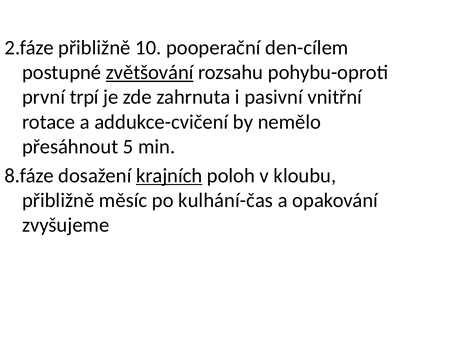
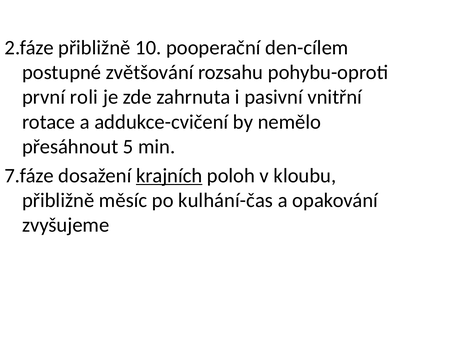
zvětšování underline: present -> none (150, 72)
trpí: trpí -> roli (84, 97)
8.fáze: 8.fáze -> 7.fáze (29, 176)
